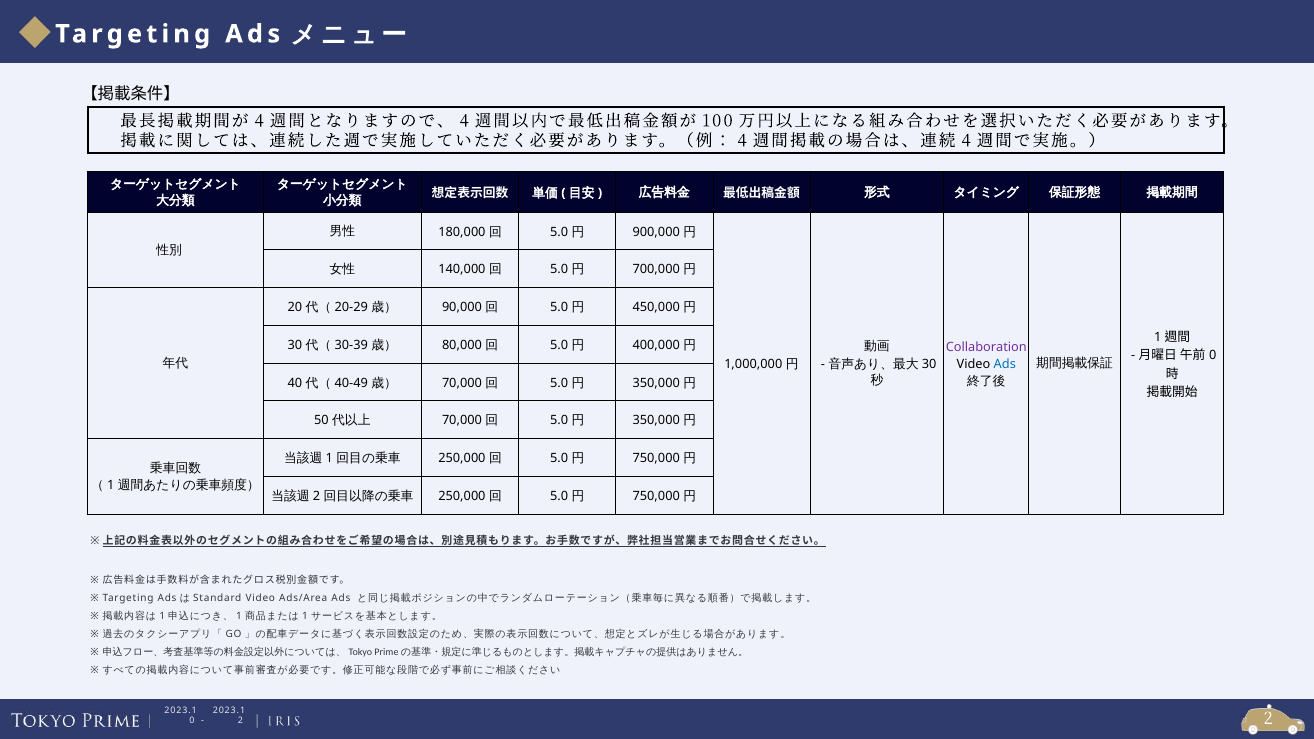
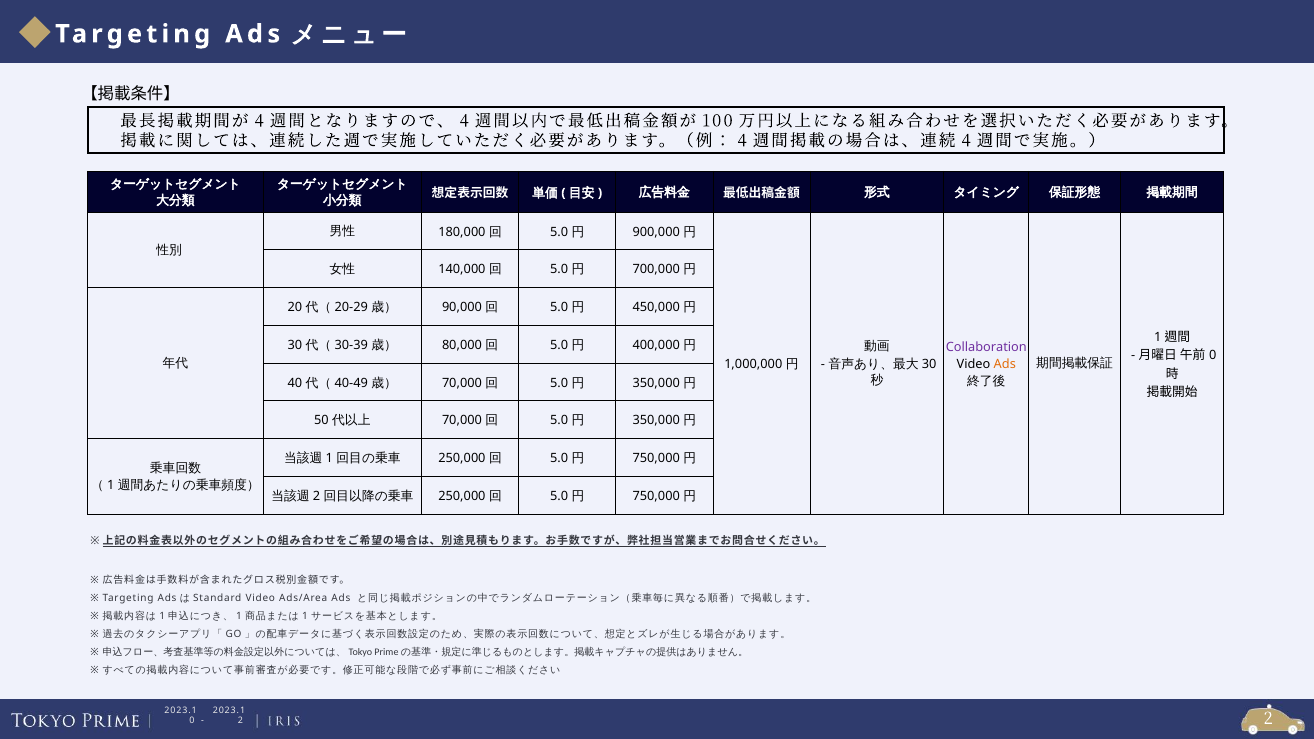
Ads colour: blue -> orange (1005, 365)
